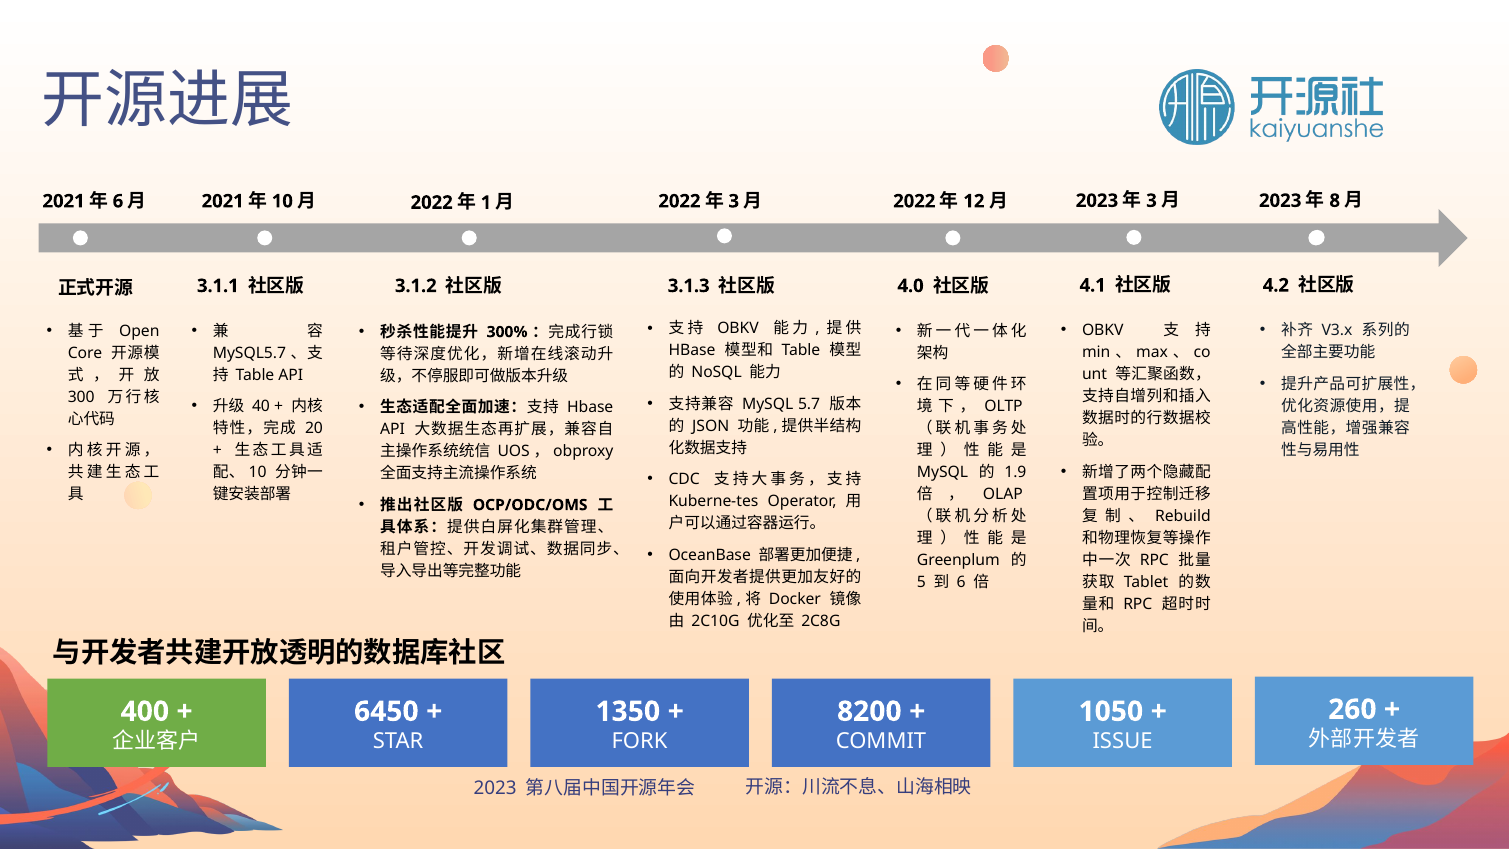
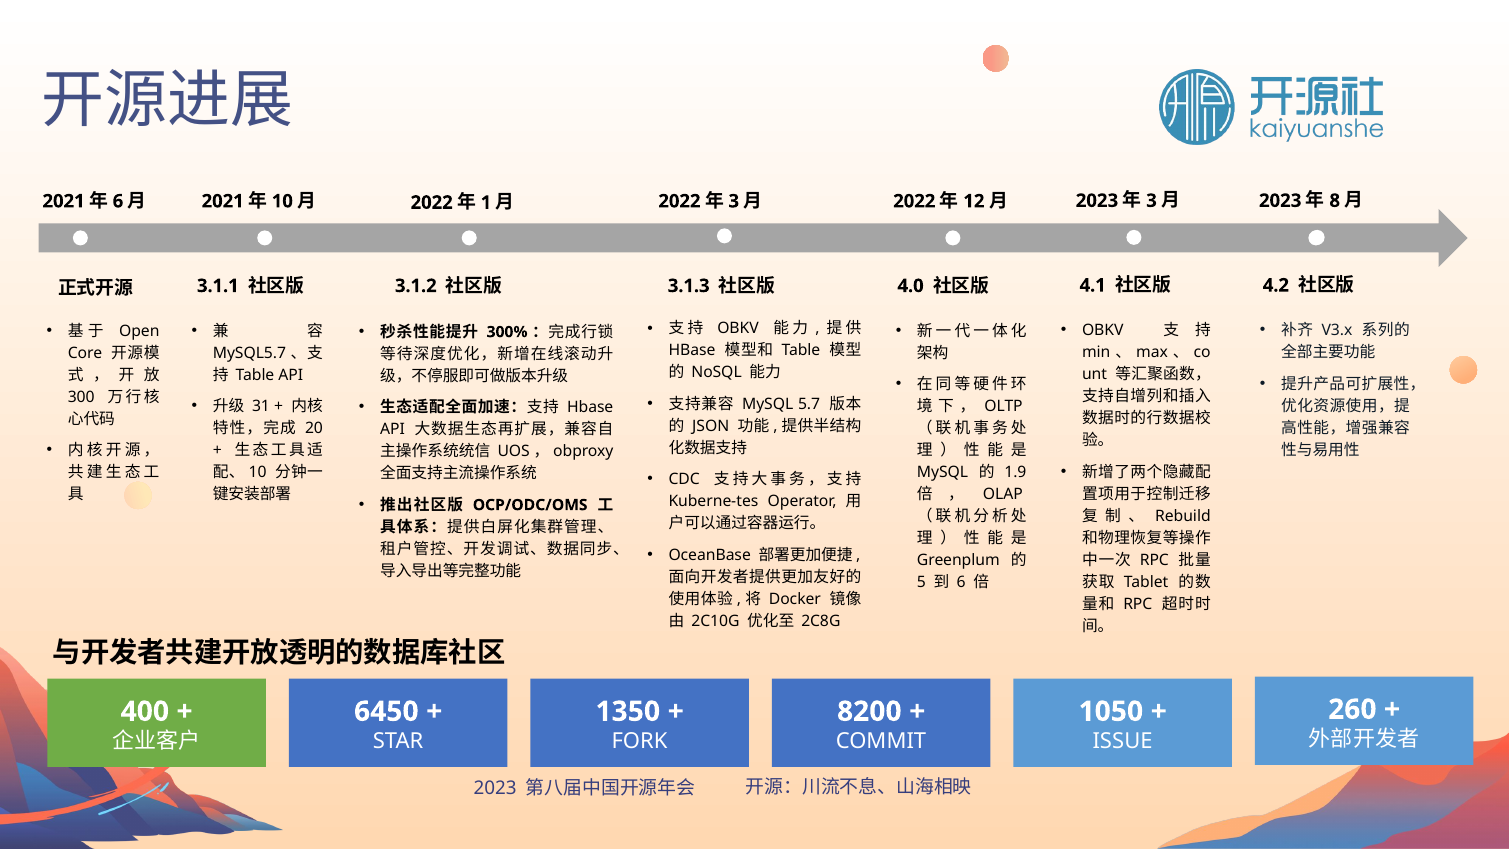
40: 40 -> 31 (261, 407)
